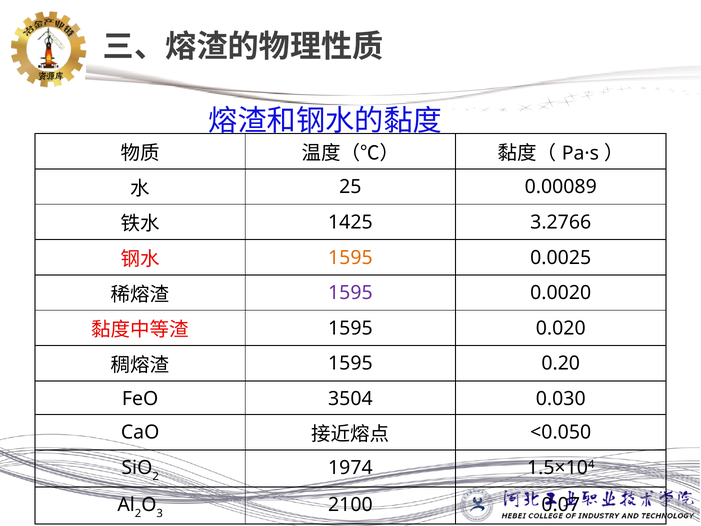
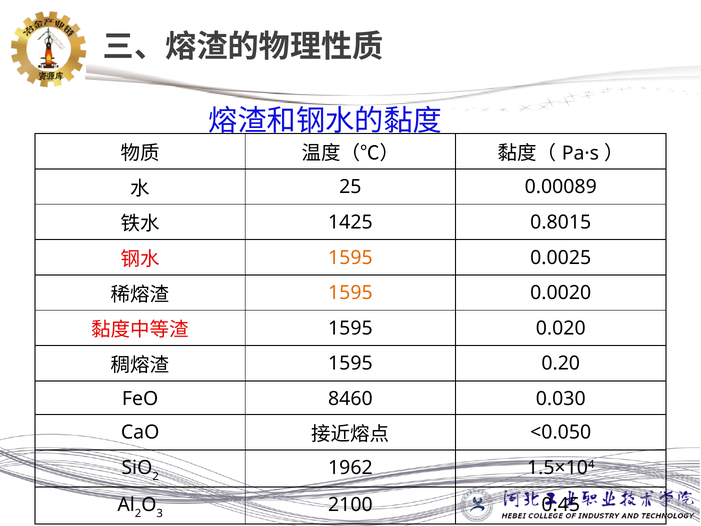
3.2766: 3.2766 -> 0.8015 (561, 222)
1595 colour: purple -> orange (350, 293)
3504: 3504 -> 8460 (350, 399)
1974: 1974 -> 1962 (350, 468)
0.07: 0.07 -> 0.45 (561, 505)
